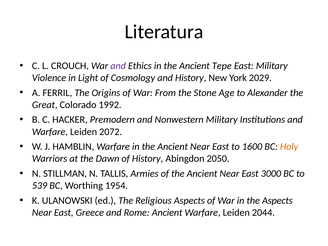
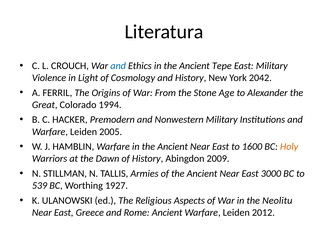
and colour: purple -> blue (118, 66)
2029: 2029 -> 2042 (260, 78)
1992: 1992 -> 1994 (110, 105)
2072: 2072 -> 2005 (111, 132)
2050: 2050 -> 2009 (218, 159)
1954: 1954 -> 1927 (117, 186)
the Aspects: Aspects -> Neolitu (277, 201)
2044: 2044 -> 2012 (263, 213)
